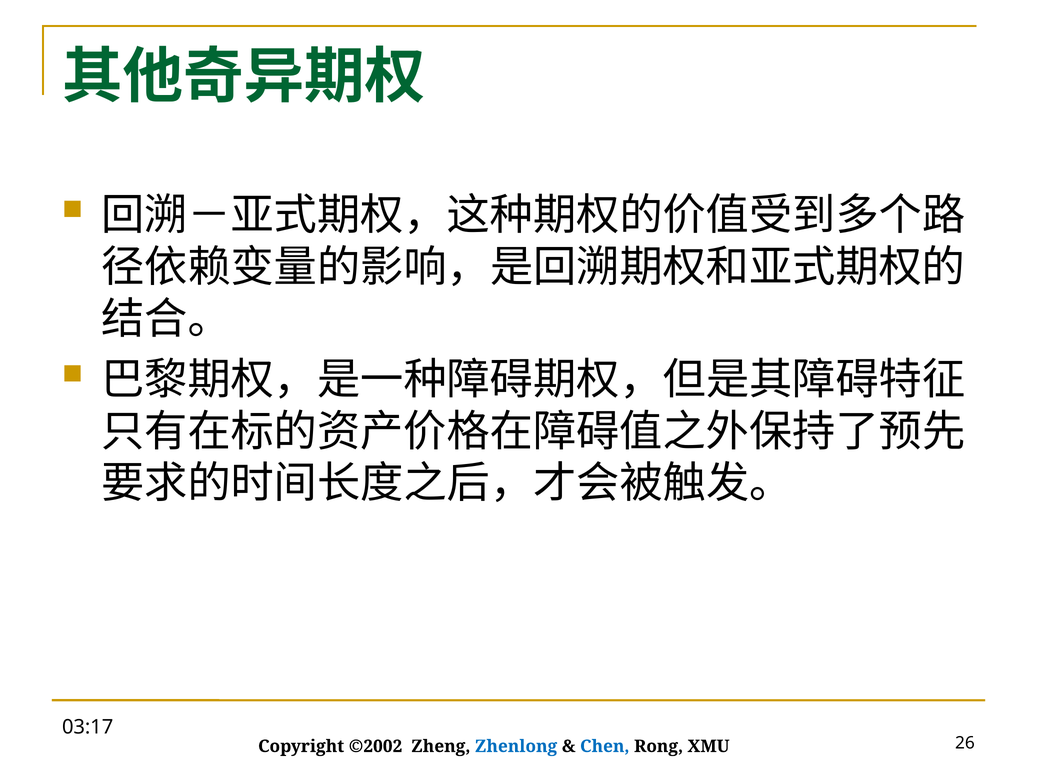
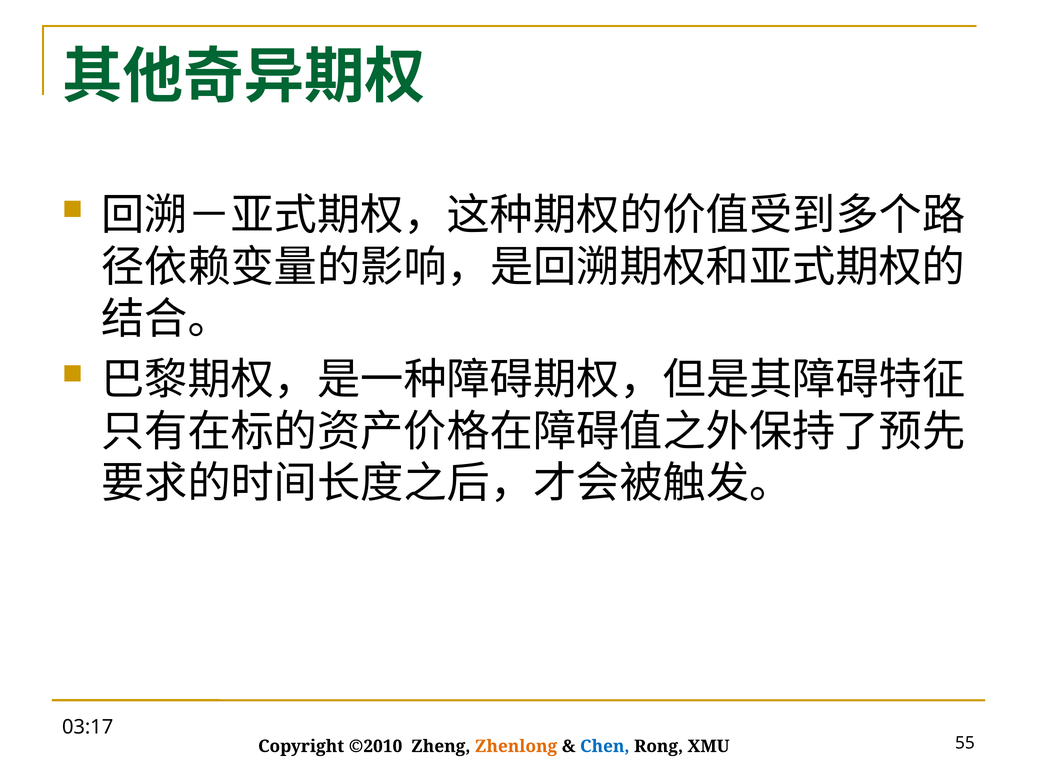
©2002: ©2002 -> ©2010 (376, 746)
Zhenlong colour: blue -> orange (516, 746)
26: 26 -> 55 (965, 743)
